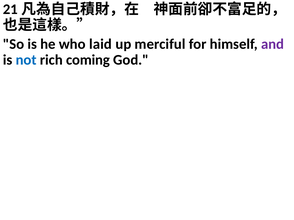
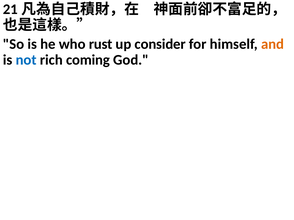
laid: laid -> rust (101, 44)
merciful: merciful -> consider (160, 44)
and colour: purple -> orange (273, 44)
